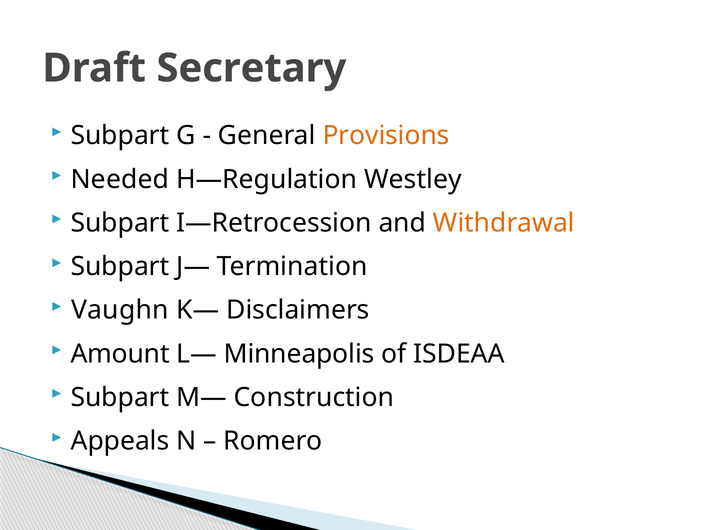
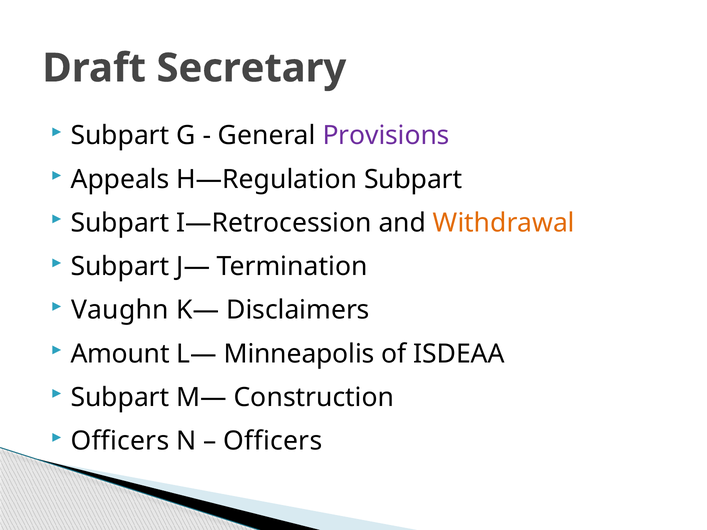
Provisions colour: orange -> purple (386, 136)
Needed: Needed -> Appeals (120, 179)
H—Regulation Westley: Westley -> Subpart (413, 179)
Appeals: Appeals -> Officers (120, 441)
Romero: Romero -> Officers (273, 441)
